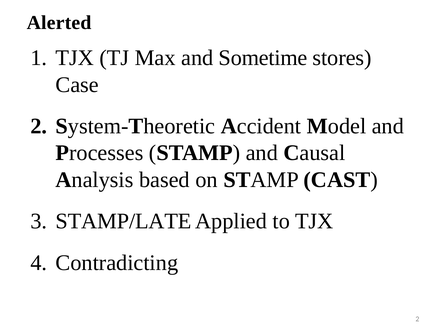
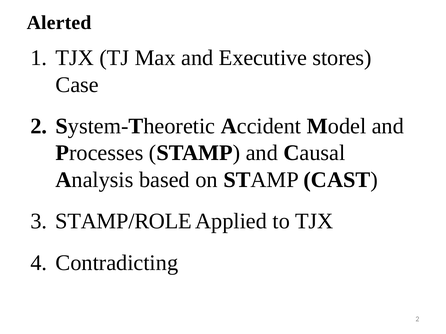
Sometime: Sometime -> Executive (263, 58)
STAMP/LATE: STAMP/LATE -> STAMP/ROLE (124, 222)
